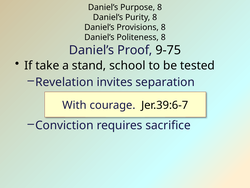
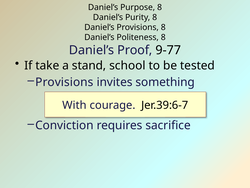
9-75: 9-75 -> 9-77 (168, 50)
Revelation: Revelation -> Provisions (64, 82)
separation: separation -> something (165, 82)
